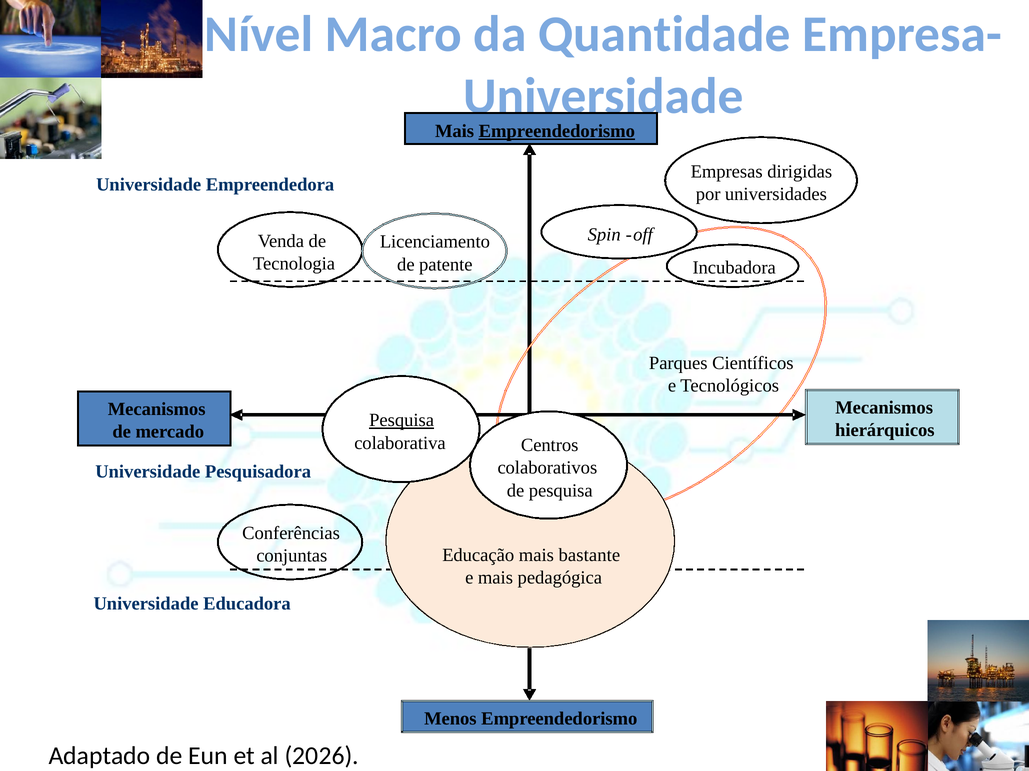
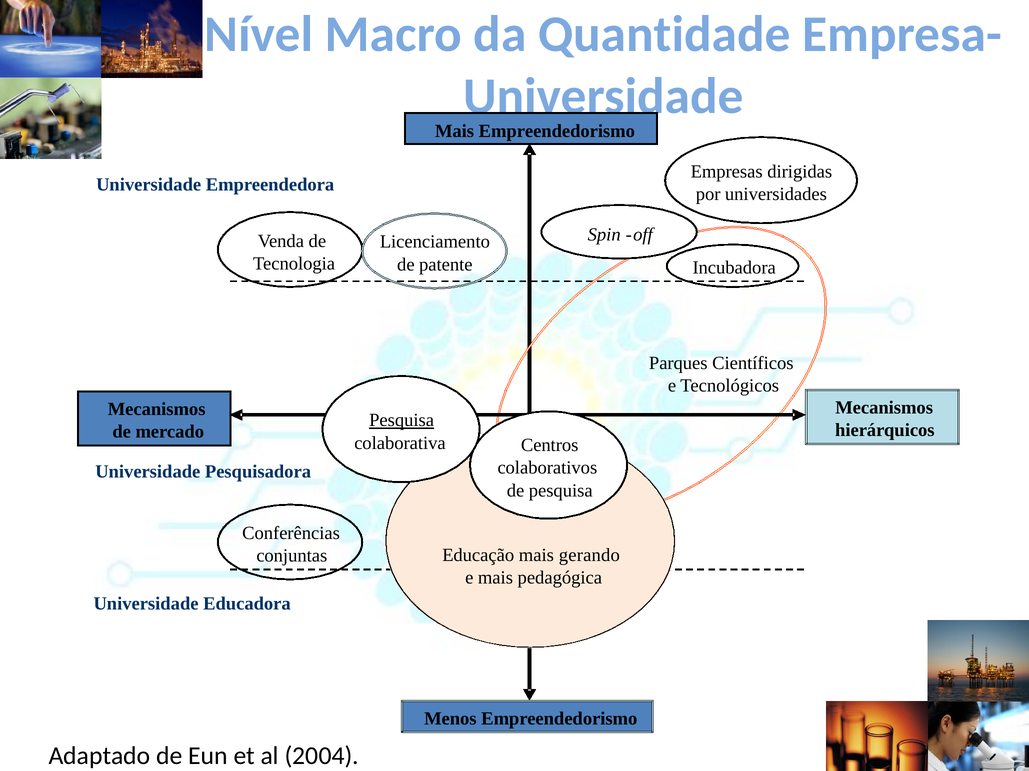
Empreendedorismo underline: present -> none (557, 131)
bastante: bastante -> gerando (589, 556)
2026: 2026 -> 2004 (322, 757)
